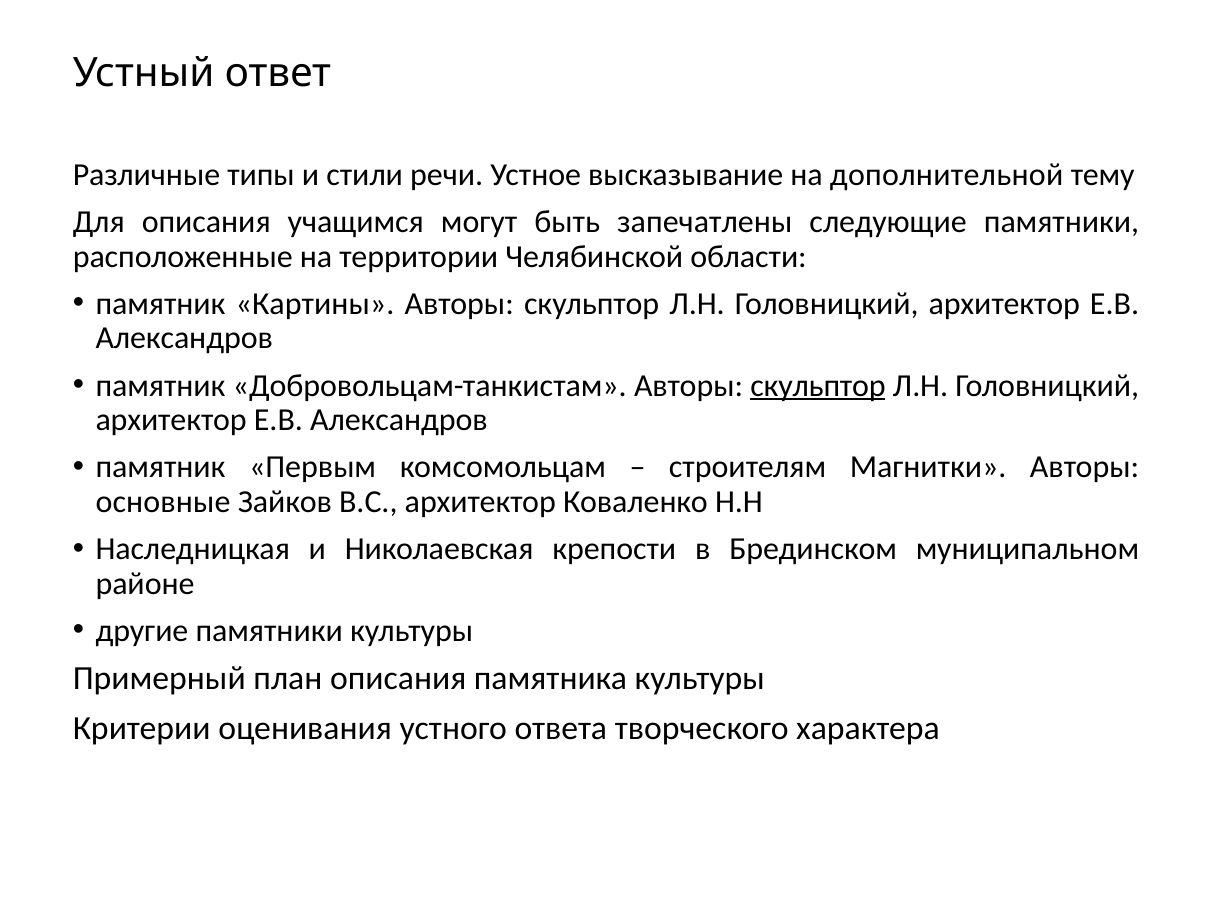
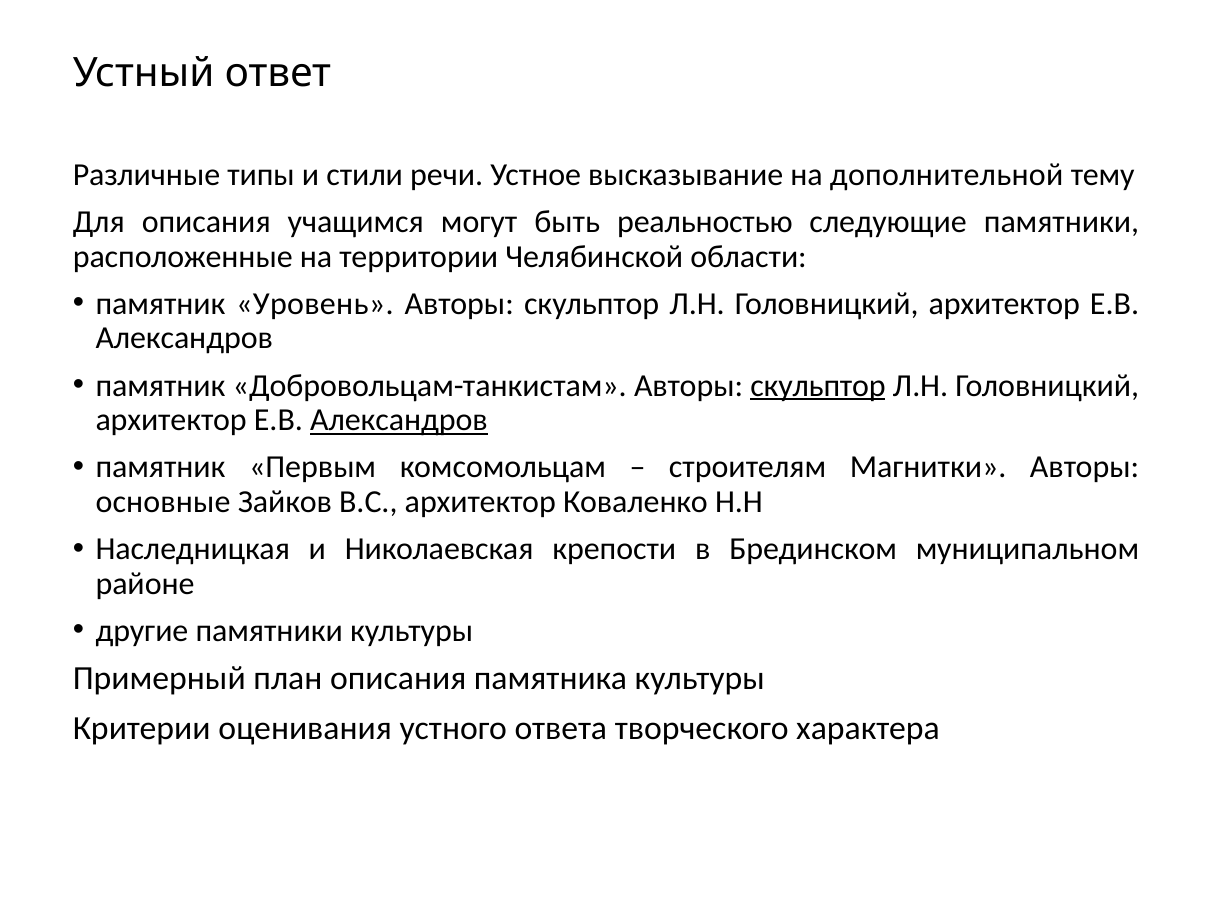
запечатлены: запечатлены -> реальностью (705, 222)
Картины: Картины -> Уровень (315, 304)
Александров underline: none -> present (399, 420)
